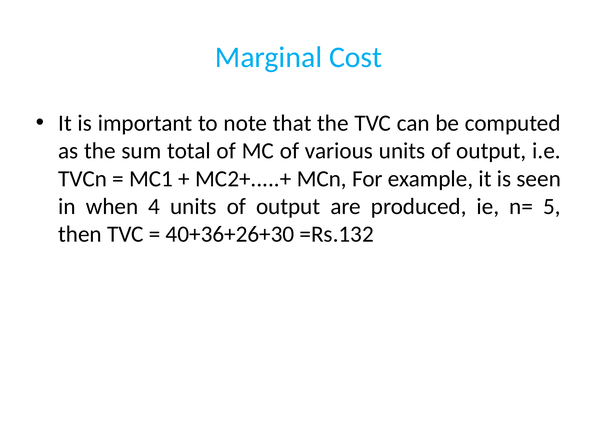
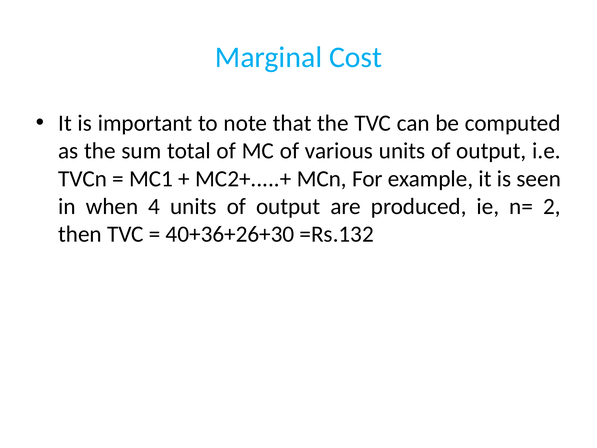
5: 5 -> 2 (552, 206)
